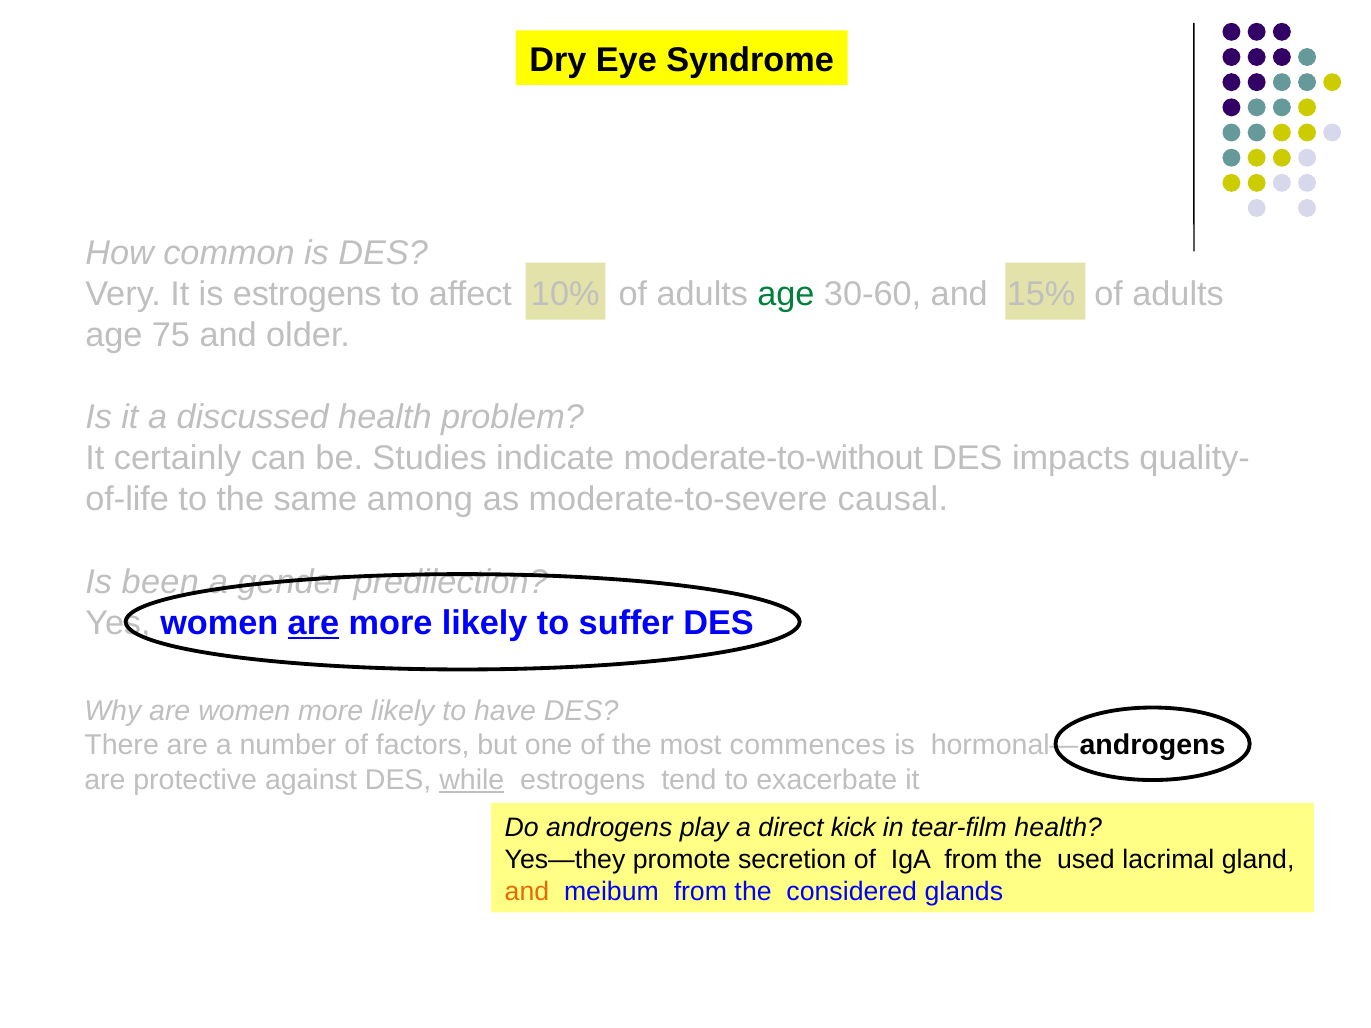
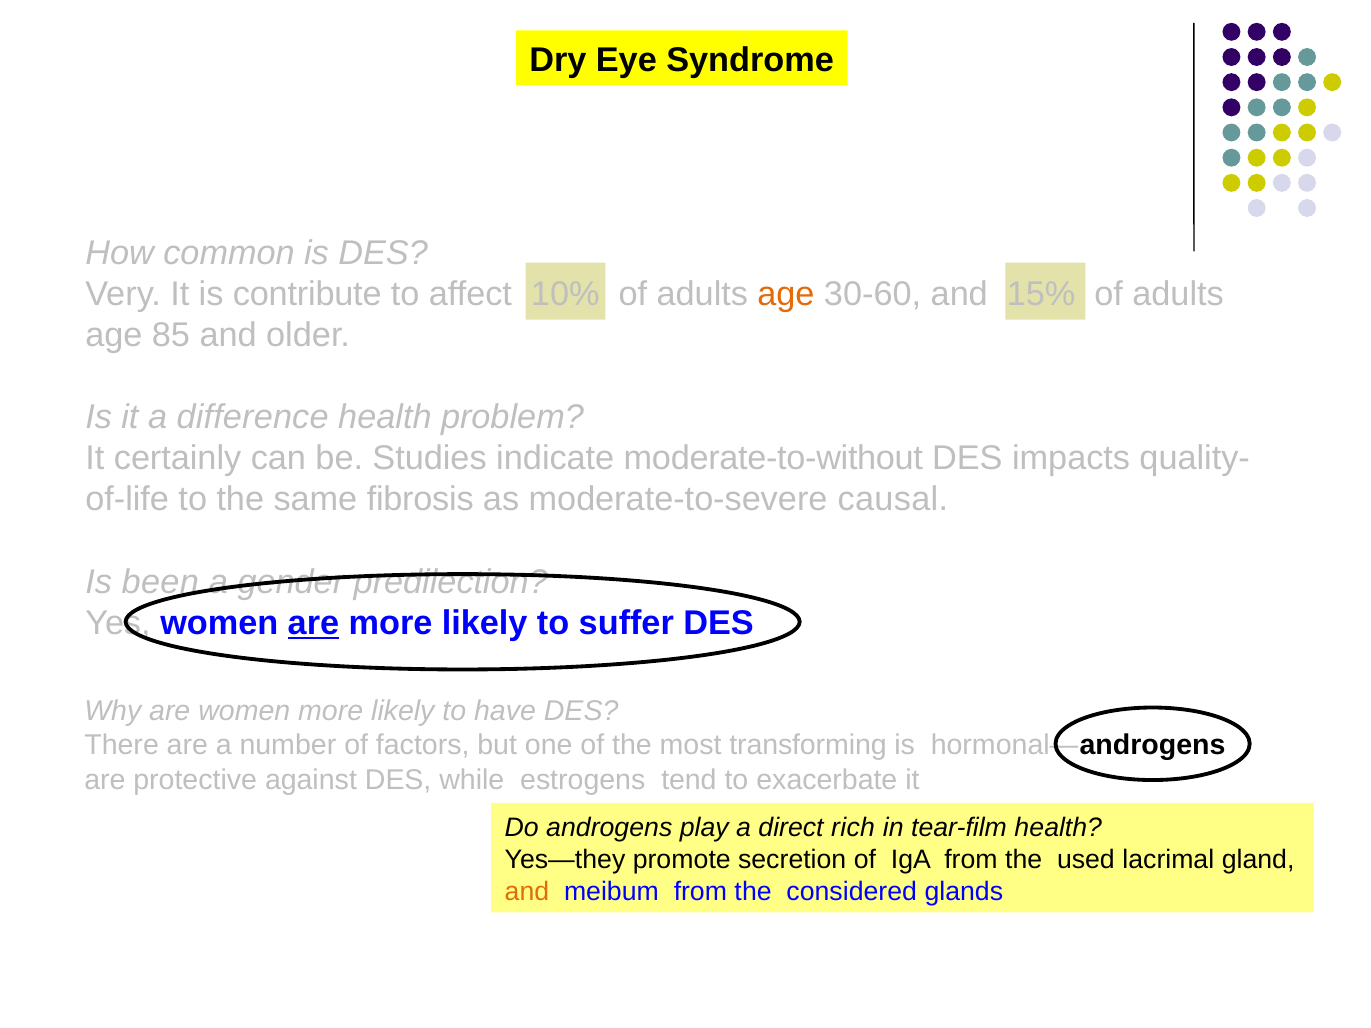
is estrogens: estrogens -> contribute (307, 294)
age colour: green -> orange (786, 294)
75: 75 -> 85 (171, 335)
discussed: discussed -> difference (253, 417)
among: among -> fibrosis (420, 500)
commences: commences -> transforming (808, 746)
while underline: present -> none (472, 780)
kick: kick -> rich (853, 828)
